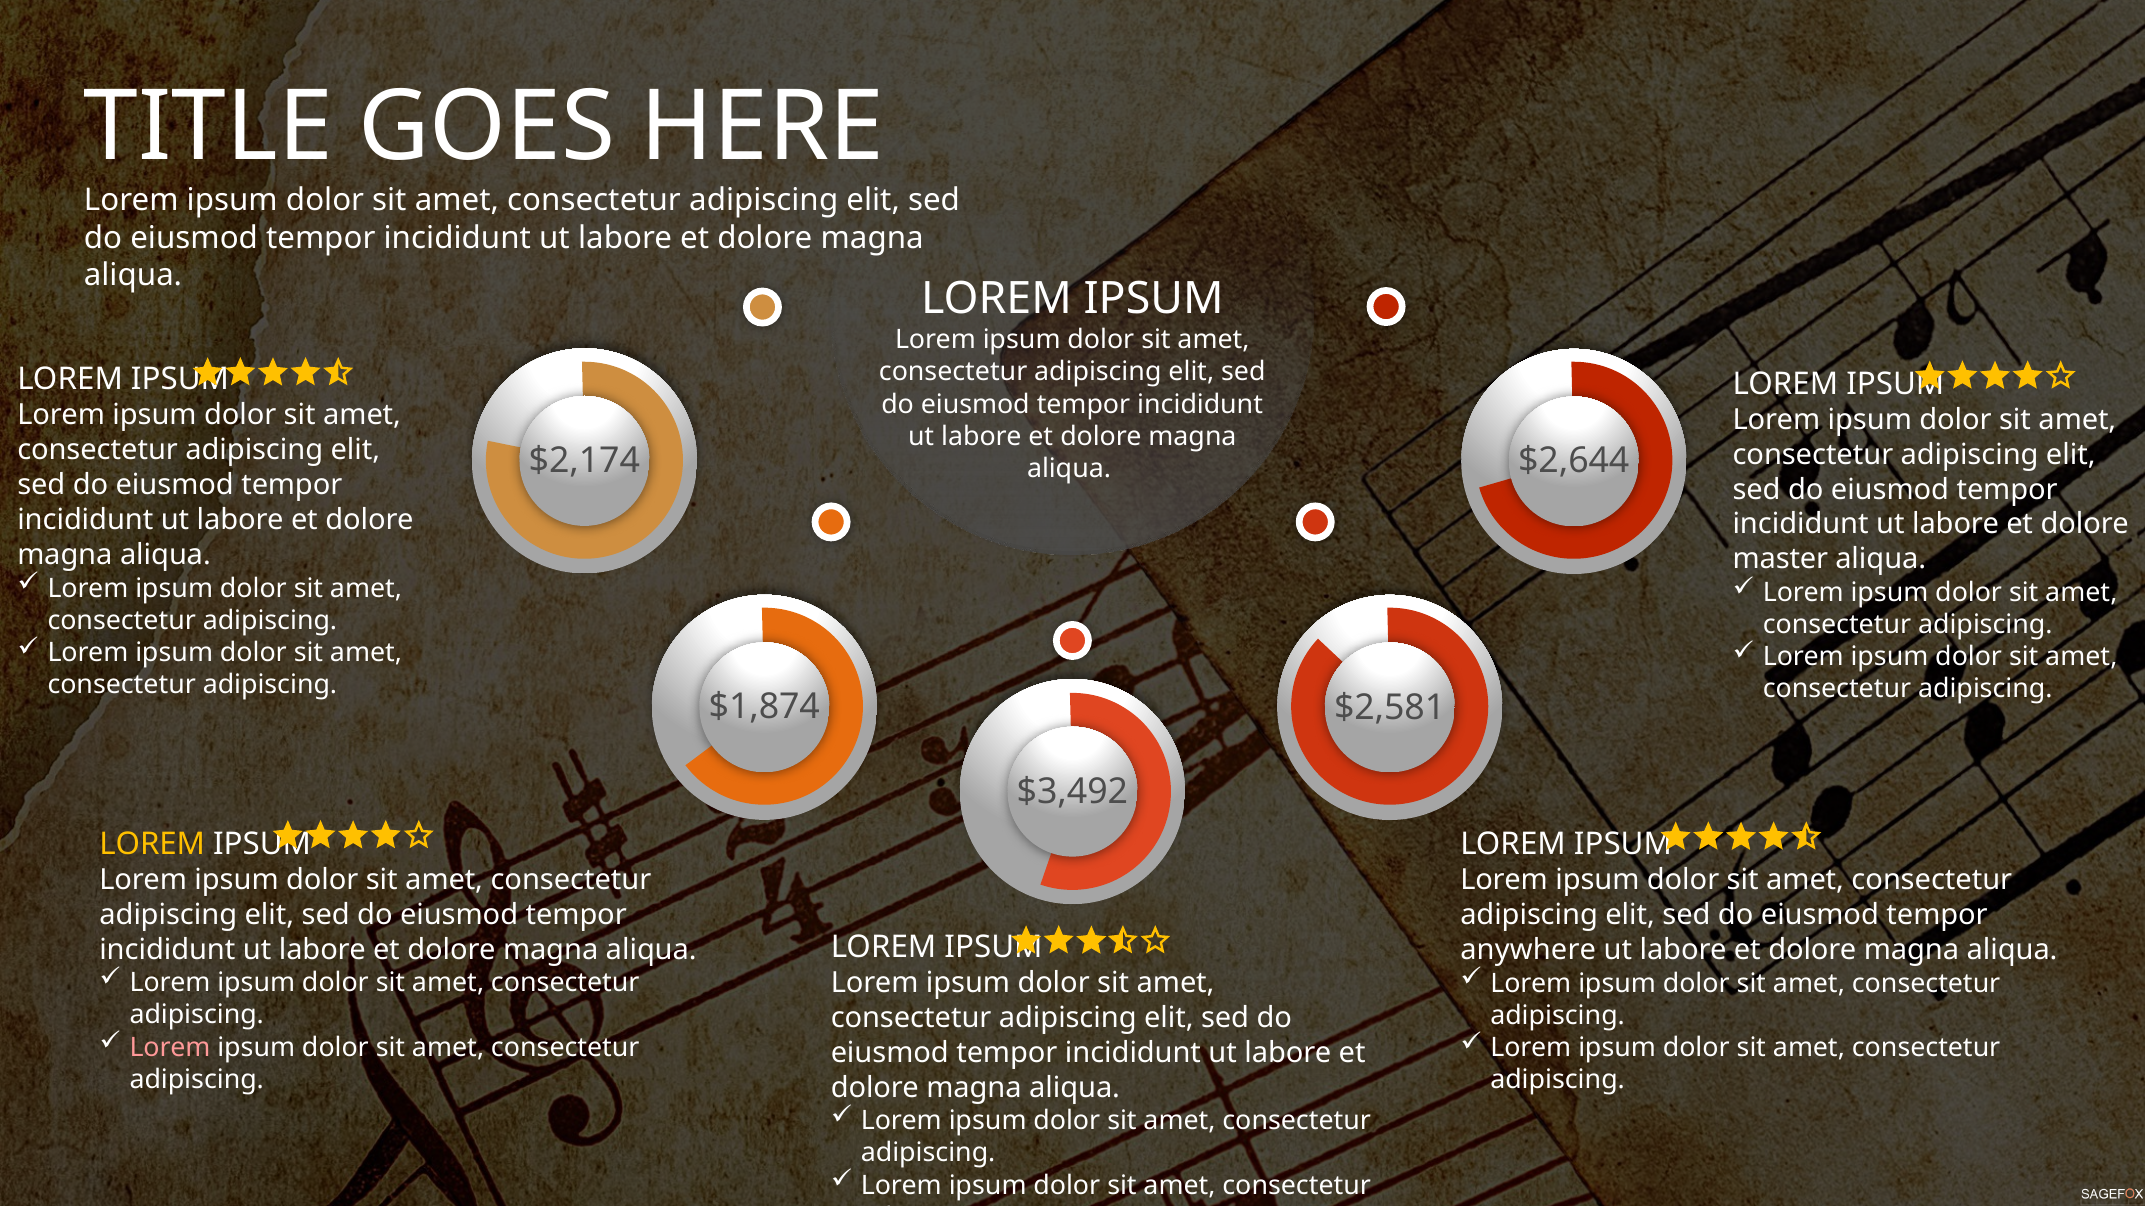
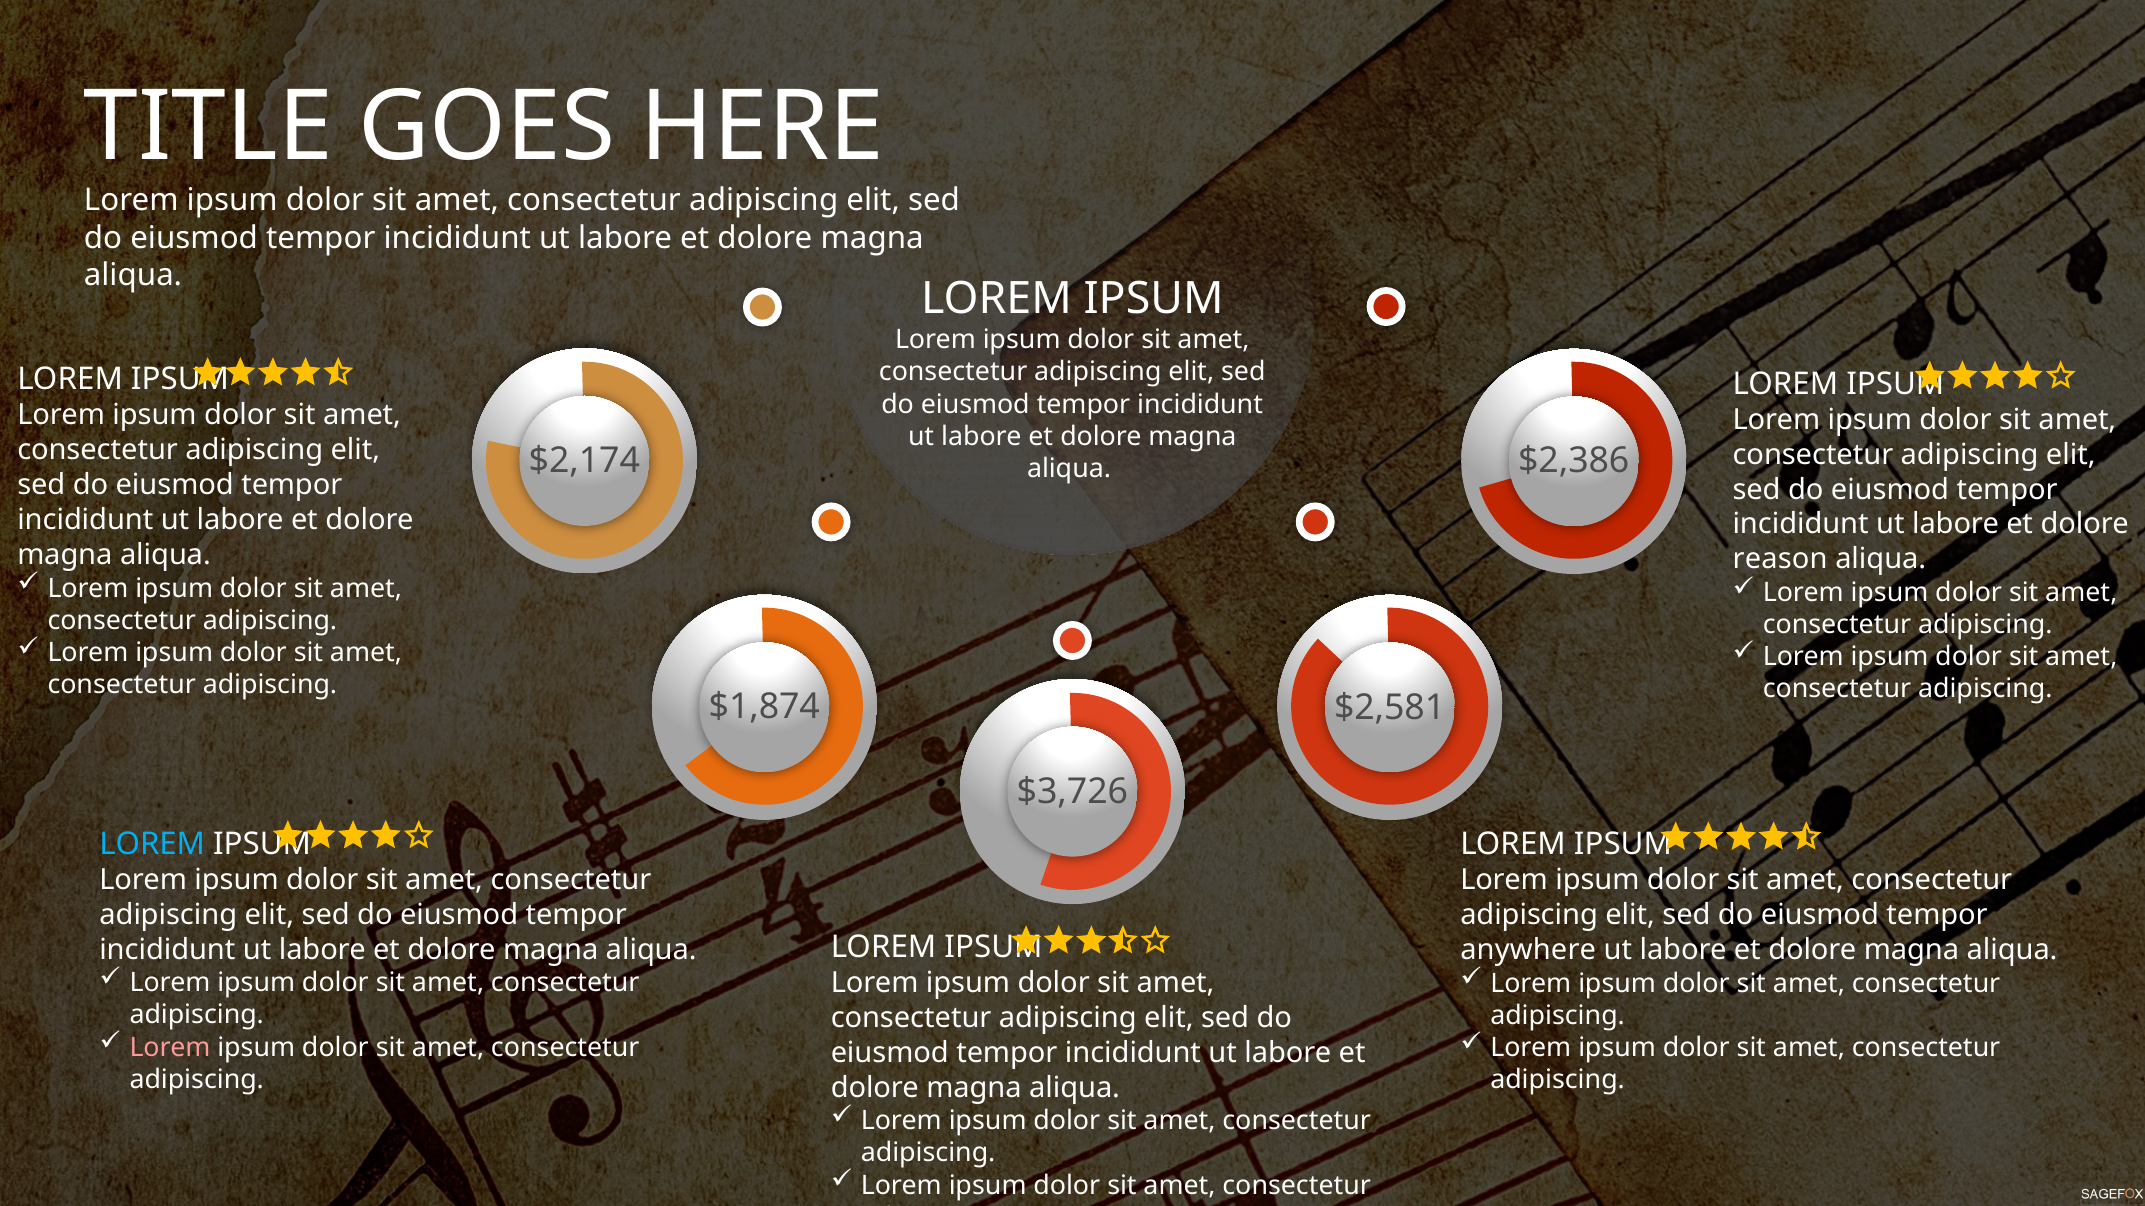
$2,644: $2,644 -> $2,386 (1574, 461)
master: master -> reason (1780, 560)
$3,492: $3,492 -> $3,726 (1072, 792)
LOREM colour: yellow -> light blue (152, 844)
